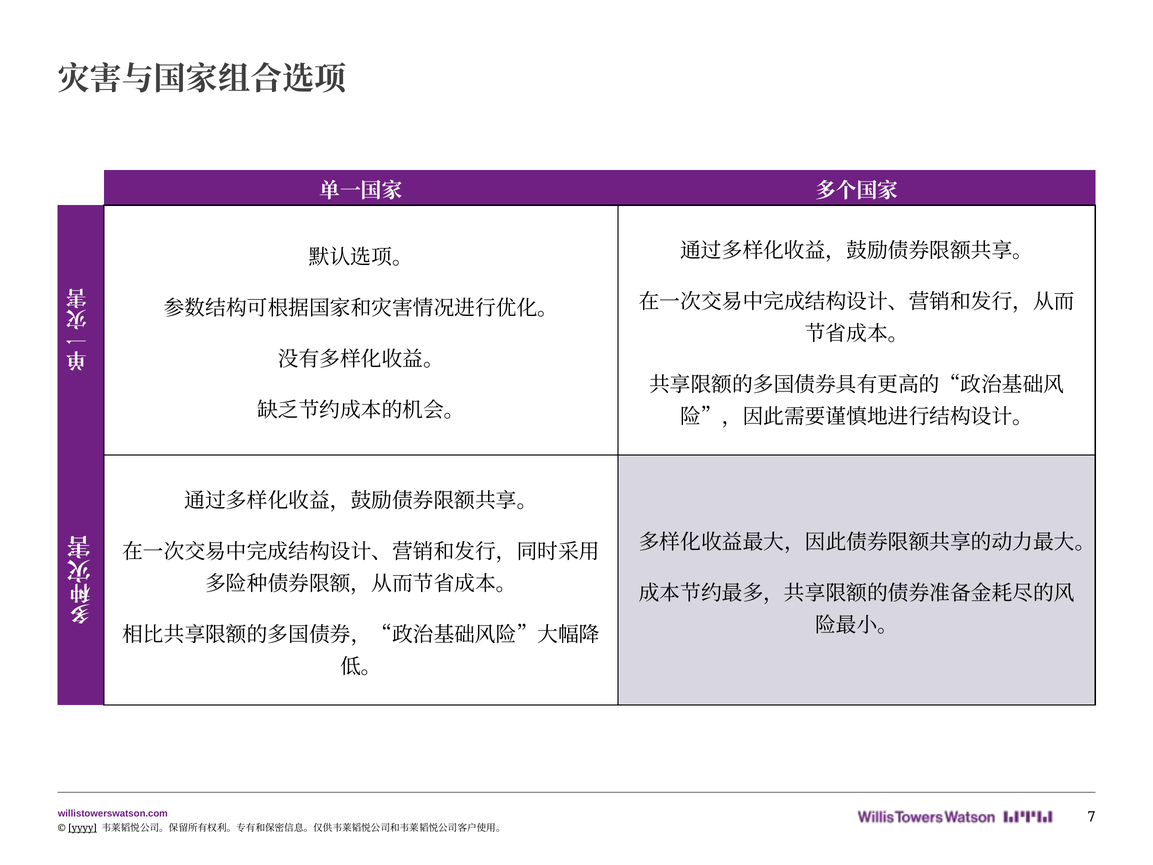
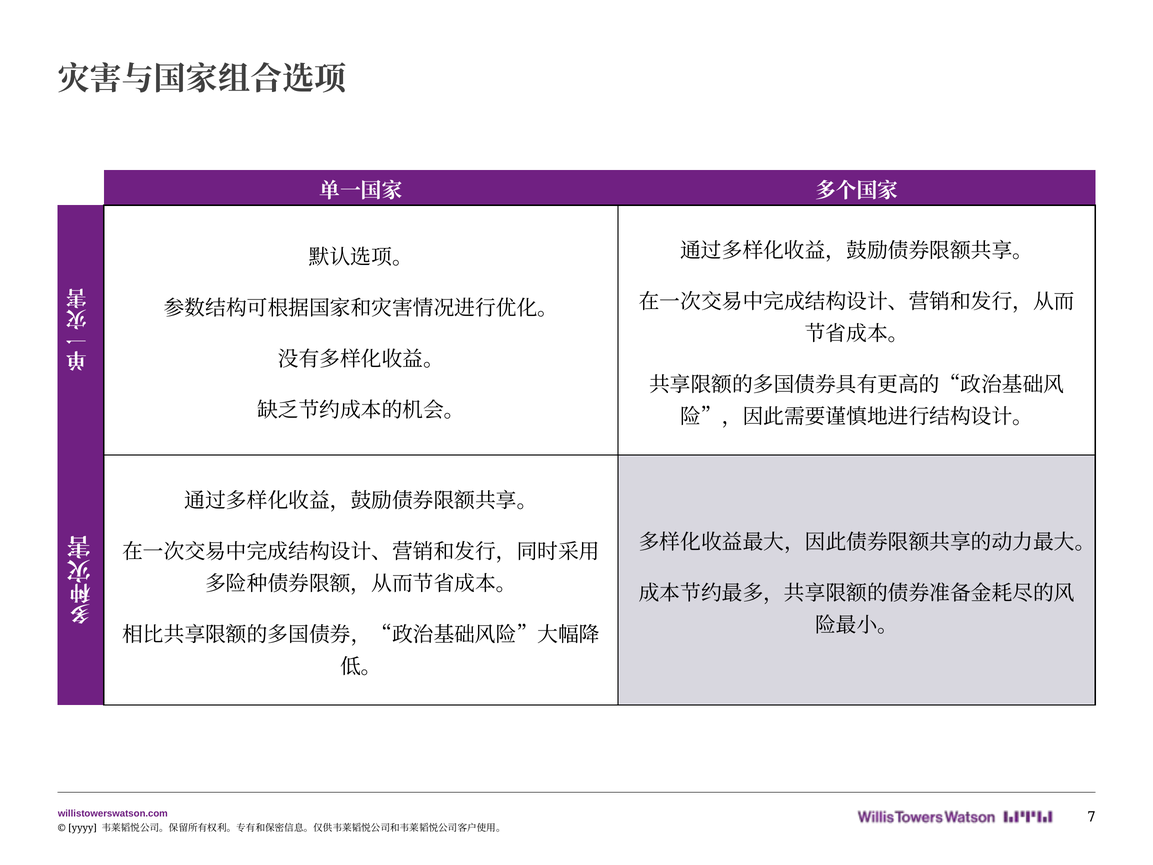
yyyy underline: present -> none (83, 828)
